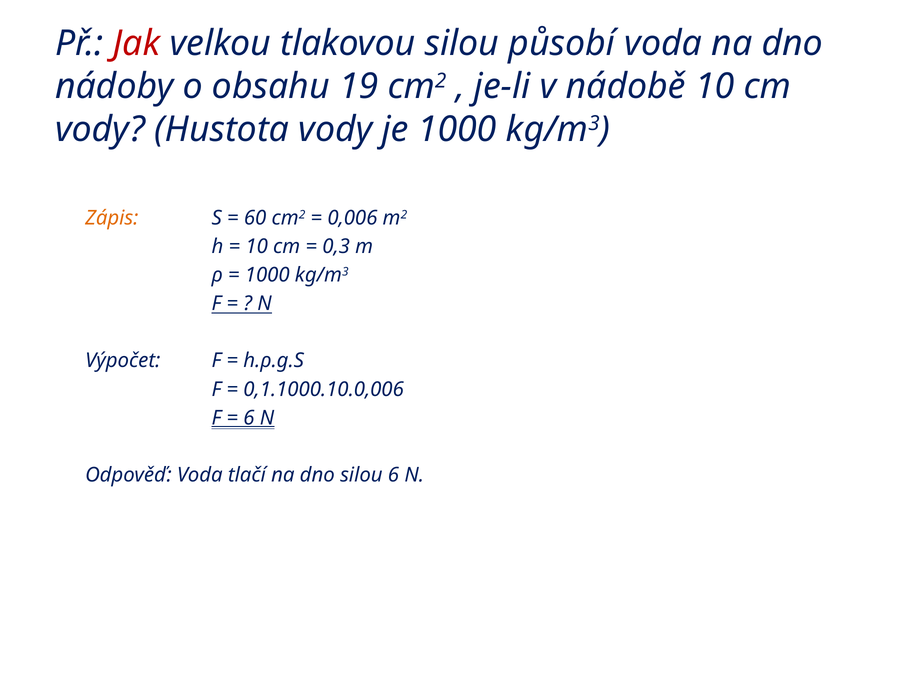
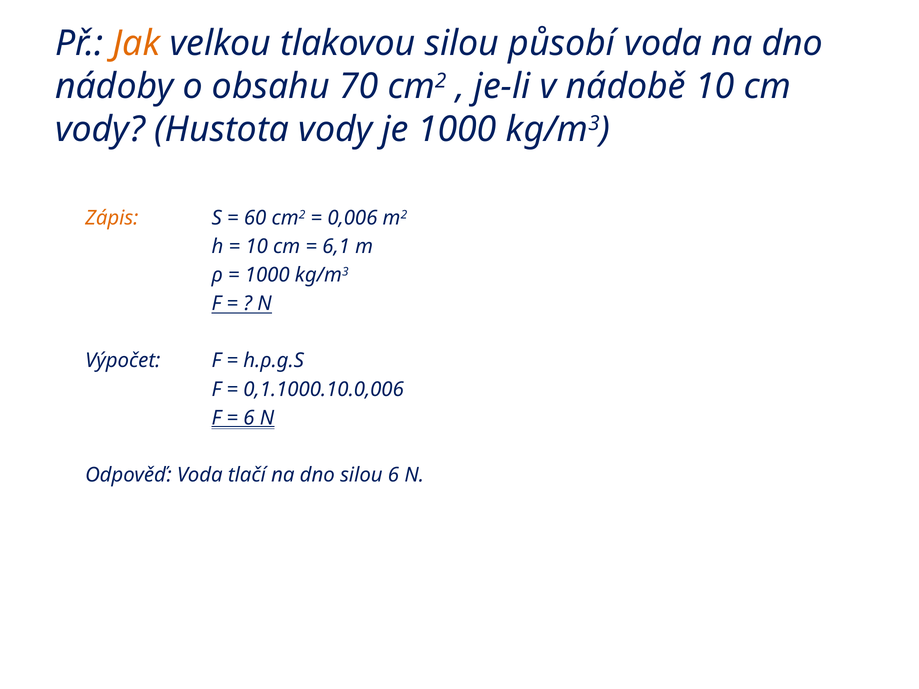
Jak colour: red -> orange (136, 44)
19: 19 -> 70 (359, 87)
0,3: 0,3 -> 6,1 (336, 247)
